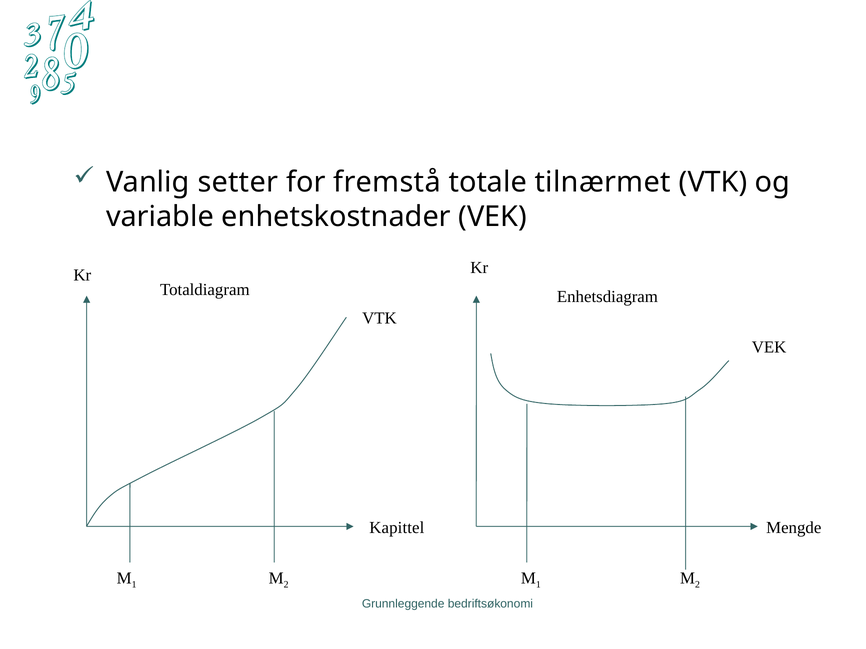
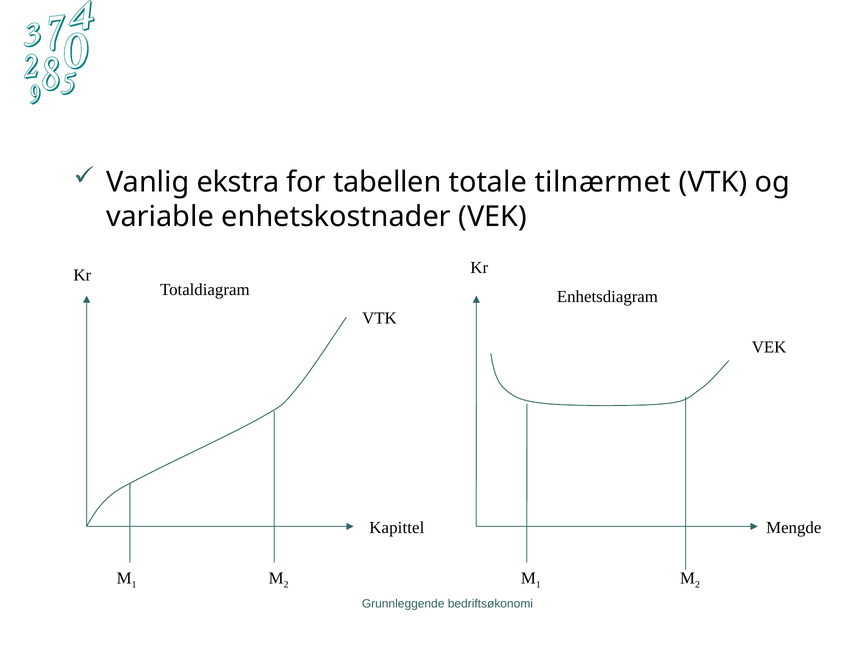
setter: setter -> ekstra (238, 182)
fremstå: fremstå -> tabellen (387, 182)
